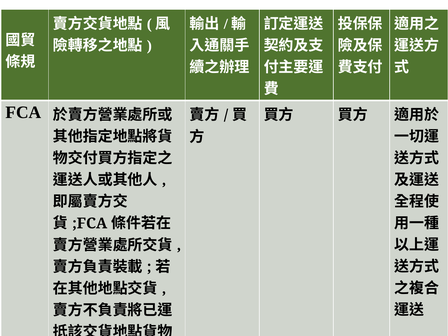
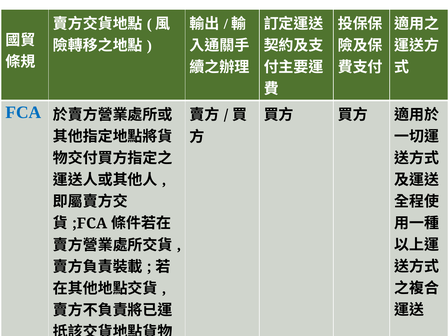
FCA colour: black -> blue (23, 112)
